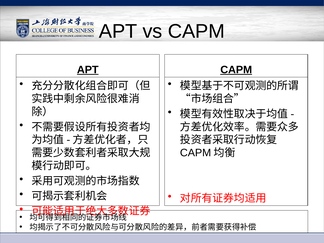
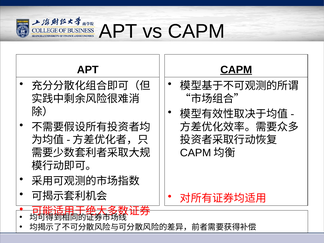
APT underline: present -> none (88, 70)
